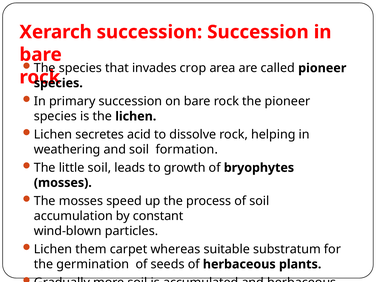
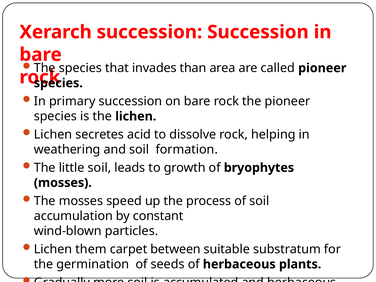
crop: crop -> than (193, 68)
whereas: whereas -> between (176, 249)
